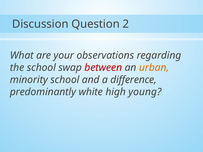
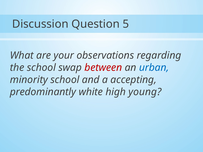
2: 2 -> 5 (126, 24)
urban colour: orange -> blue (154, 68)
difference: difference -> accepting (134, 80)
